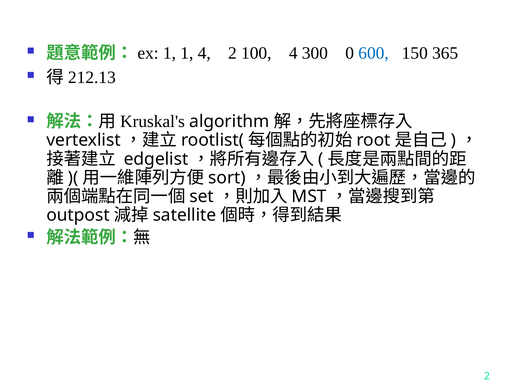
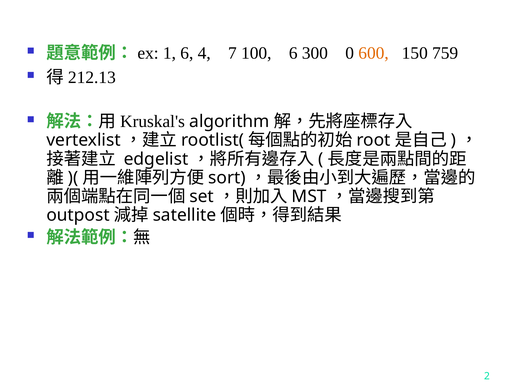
1 1: 1 -> 6 (187, 53)
4 2: 2 -> 7 (232, 53)
100 4: 4 -> 6 (293, 53)
600 colour: blue -> orange (374, 53)
365: 365 -> 759 (445, 53)
